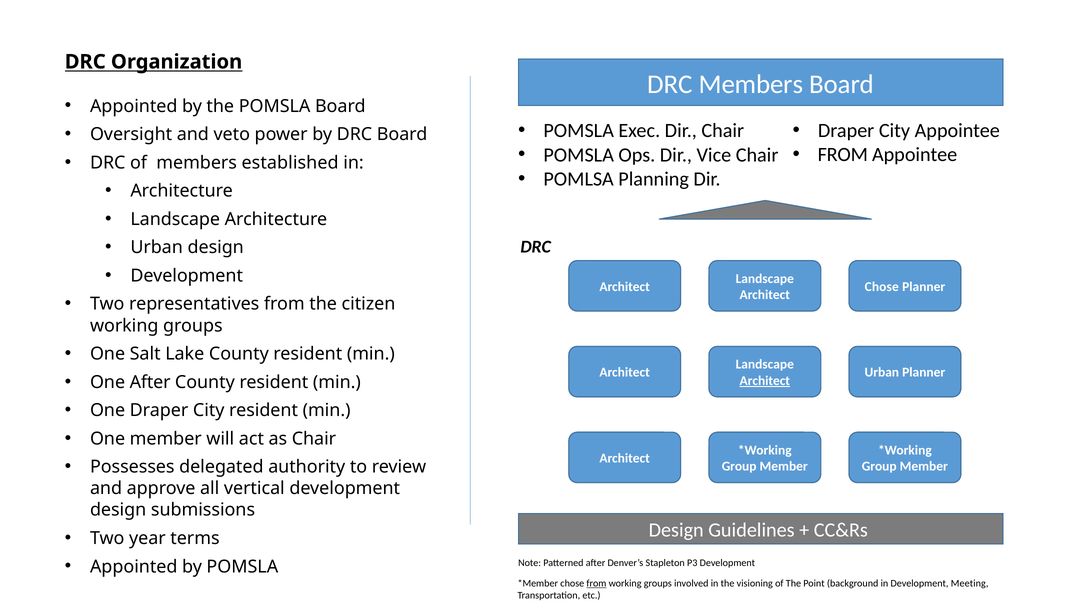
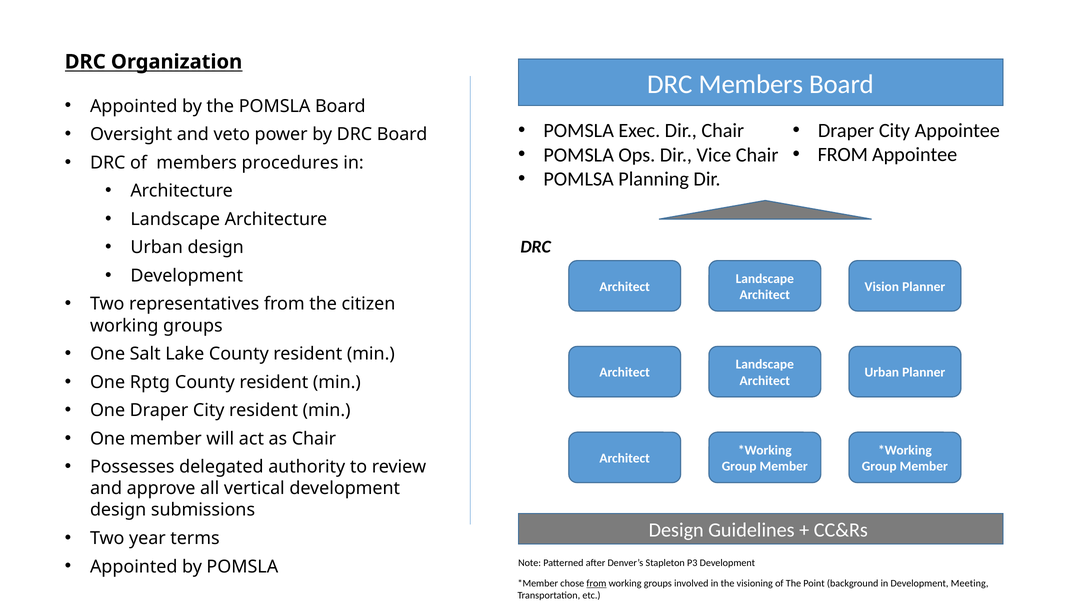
established: established -> procedures (290, 163)
Chose: Chose -> Vision (882, 287)
One After: After -> Rptg (150, 382)
Architect underline: present -> none (765, 381)
